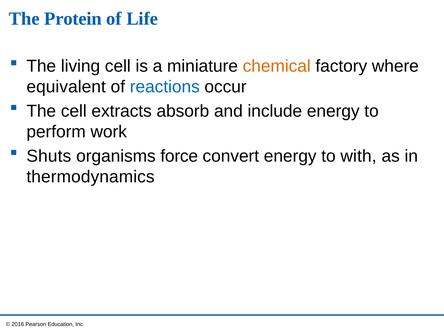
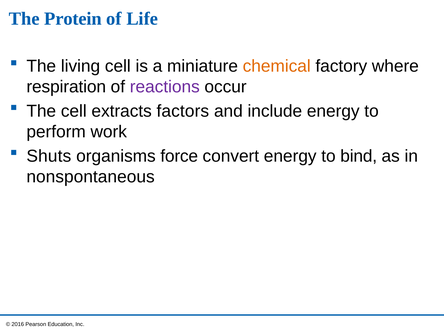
equivalent: equivalent -> respiration (66, 87)
reactions colour: blue -> purple (165, 87)
absorb: absorb -> factors (183, 111)
with: with -> bind (359, 156)
thermodynamics: thermodynamics -> nonspontaneous (91, 177)
